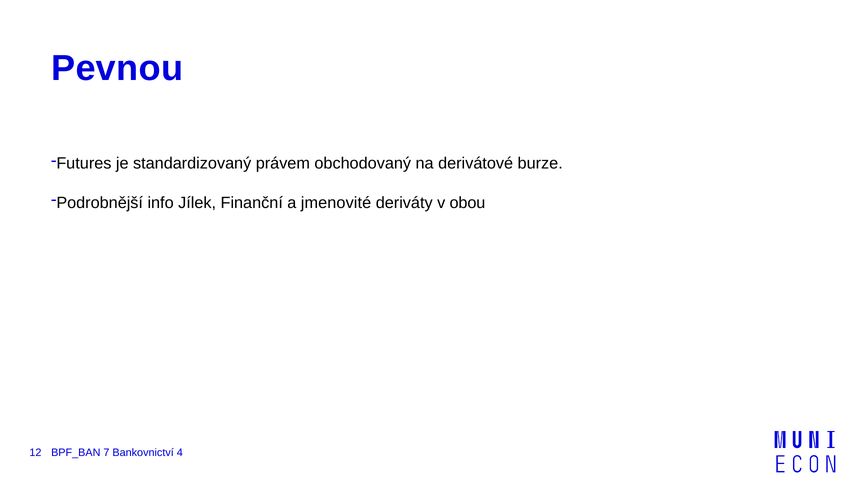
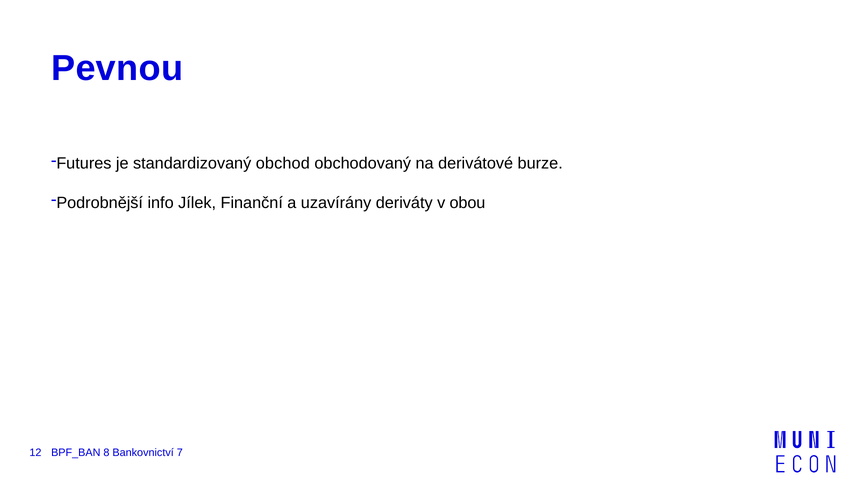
právem: právem -> obchod (283, 164)
jmenovité: jmenovité -> uzavírány (336, 203)
7: 7 -> 8 (106, 453)
4: 4 -> 7 (180, 453)
